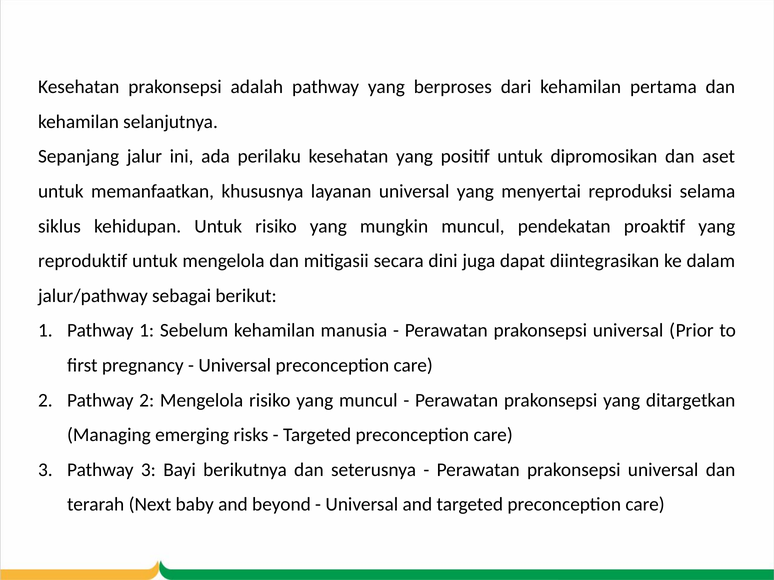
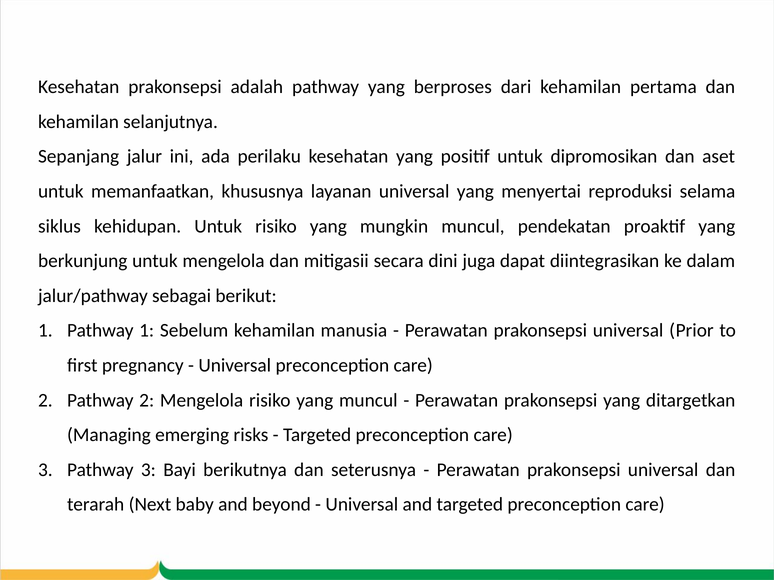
reproduktif: reproduktif -> berkunjung (83, 261)
